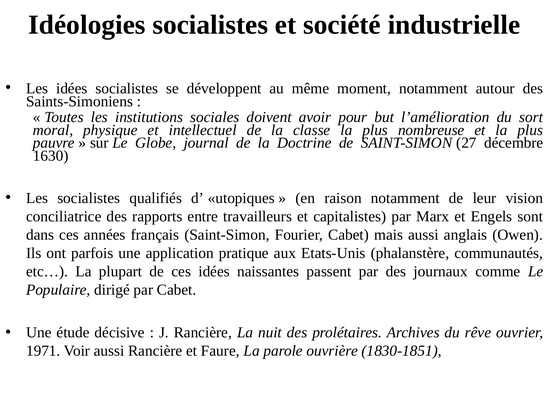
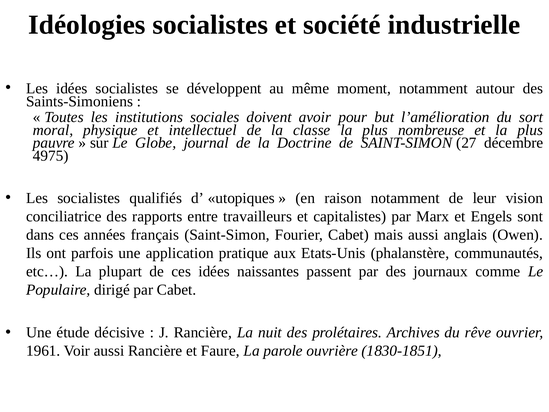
1630: 1630 -> 4975 (51, 156)
1971: 1971 -> 1961 (43, 351)
